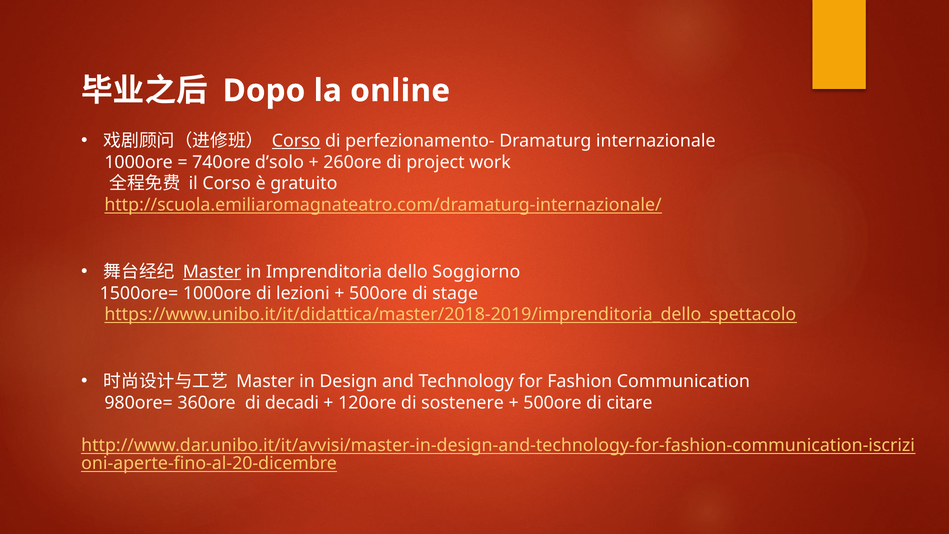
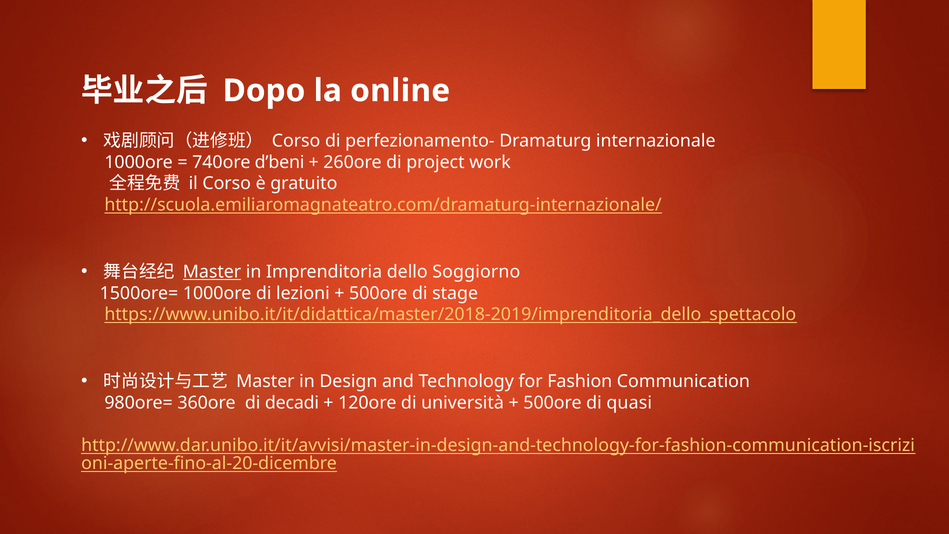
Corso underline: present -> none (296, 141)
d’solo: d’solo -> d’beni (280, 162)
sostenere: sostenere -> università (463, 403)
citare: citare -> quasi (629, 403)
